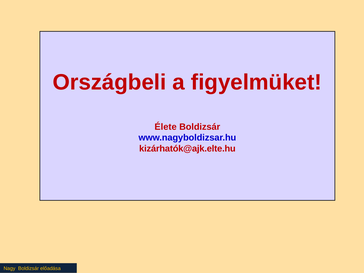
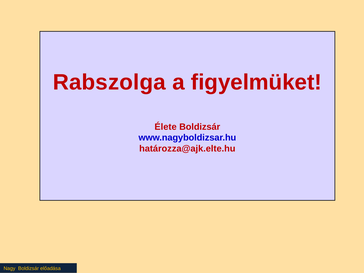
Országbeli: Országbeli -> Rabszolga (109, 82)
kizárhatók@ajk.elte.hu: kizárhatók@ajk.elte.hu -> határozza@ajk.elte.hu (187, 149)
